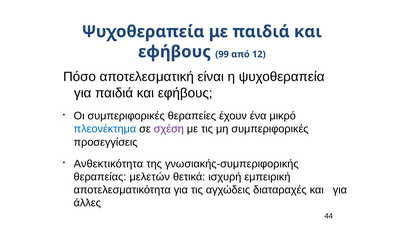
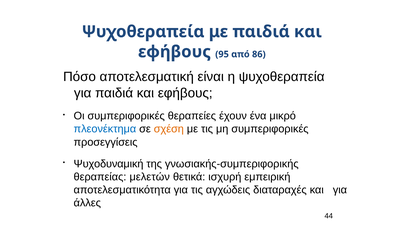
99: 99 -> 95 (222, 54)
12: 12 -> 86 (259, 54)
σχέση colour: purple -> orange (169, 129)
Ανθεκτικότητα: Ανθεκτικότητα -> Ψυχοδυναμική (109, 164)
